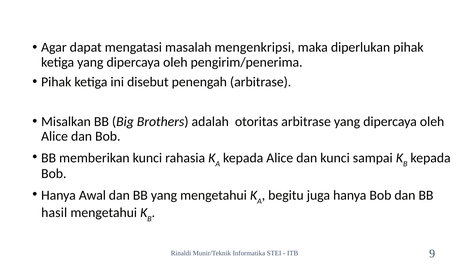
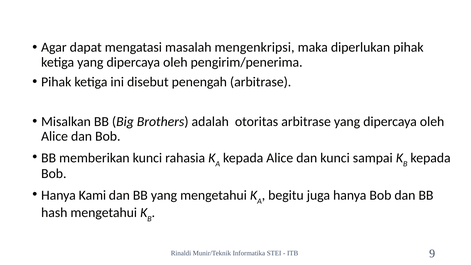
Awal: Awal -> Kami (92, 195)
hasil: hasil -> hash (54, 213)
